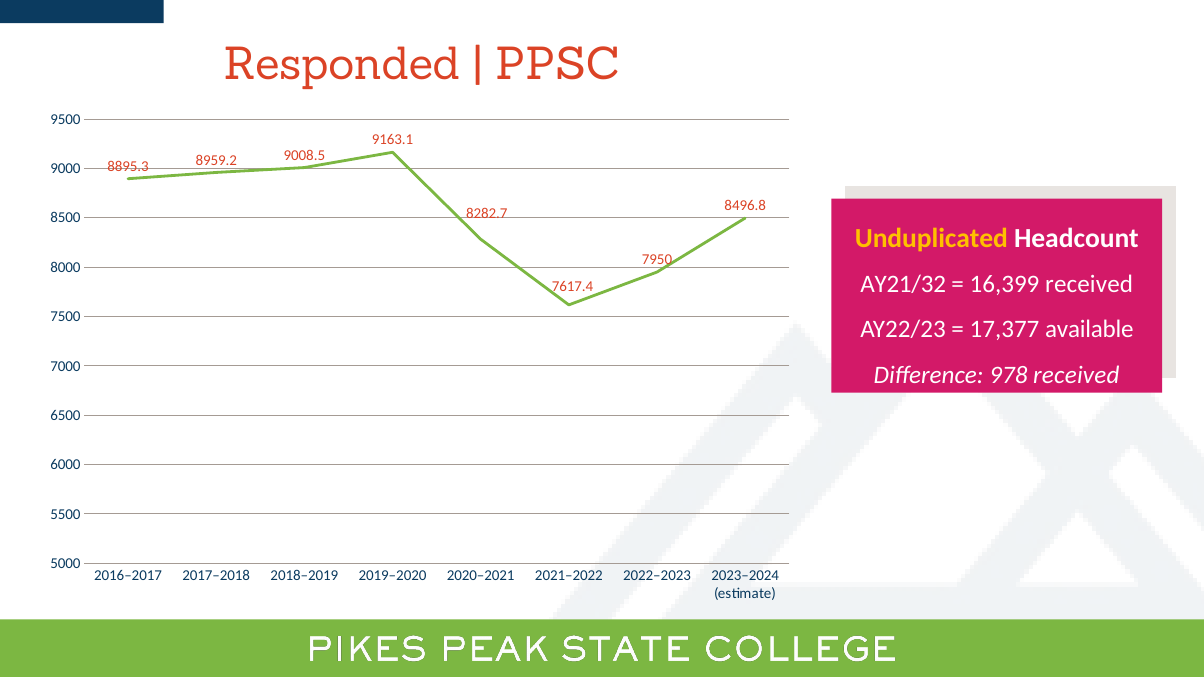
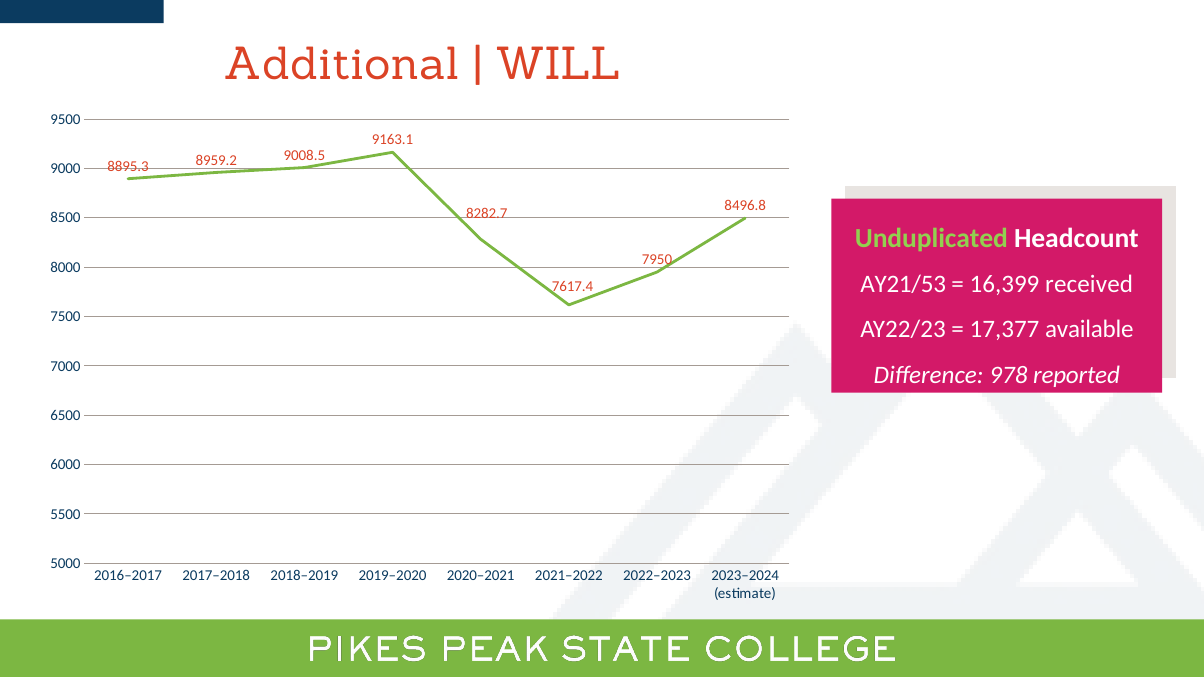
Responded: Responded -> Additional (342, 64)
PPSC: PPSC -> WILL (558, 64)
Unduplicated colour: yellow -> light green (931, 238)
AY21/32: AY21/32 -> AY21/53 (903, 285)
978 received: received -> reported (1077, 375)
